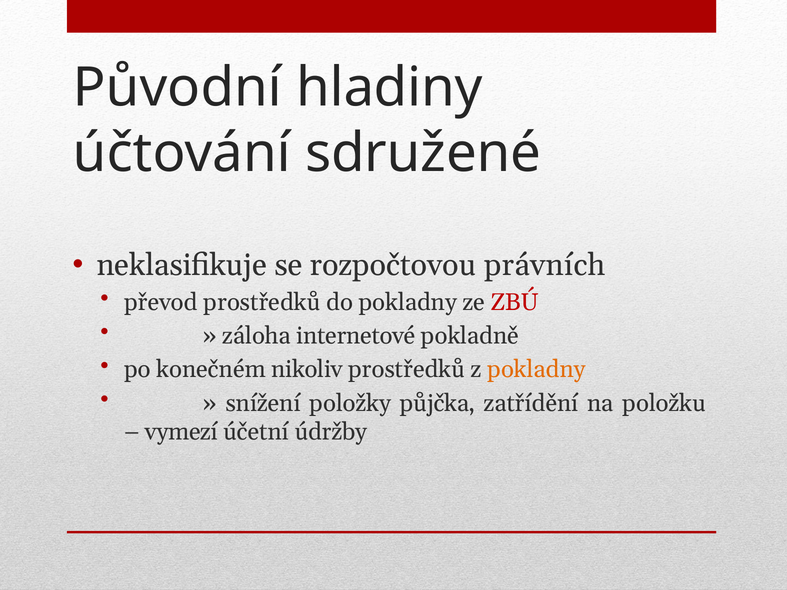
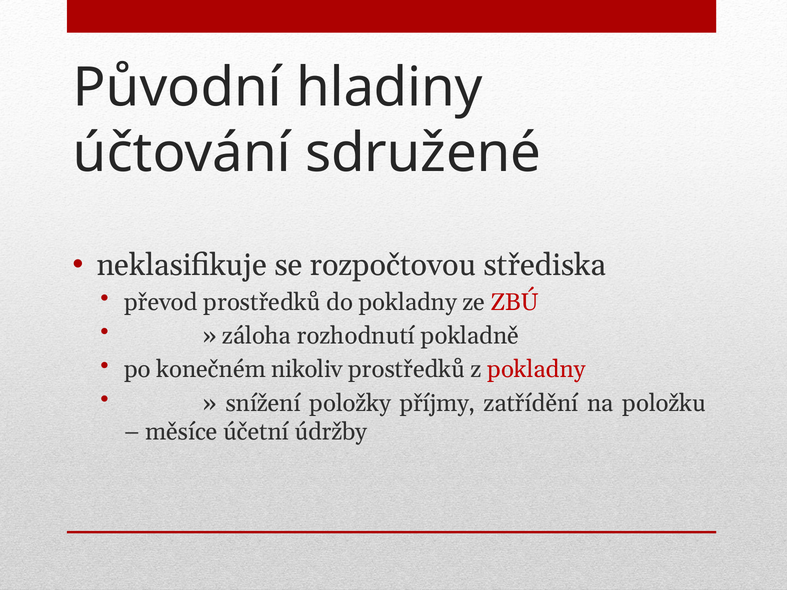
právních: právních -> střediska (545, 265)
internetové: internetové -> rozhodnutí (356, 336)
pokladny colour: orange -> red (536, 370)
půjčka: půjčka -> příjmy (438, 403)
vymezí: vymezí -> měsíce (181, 432)
